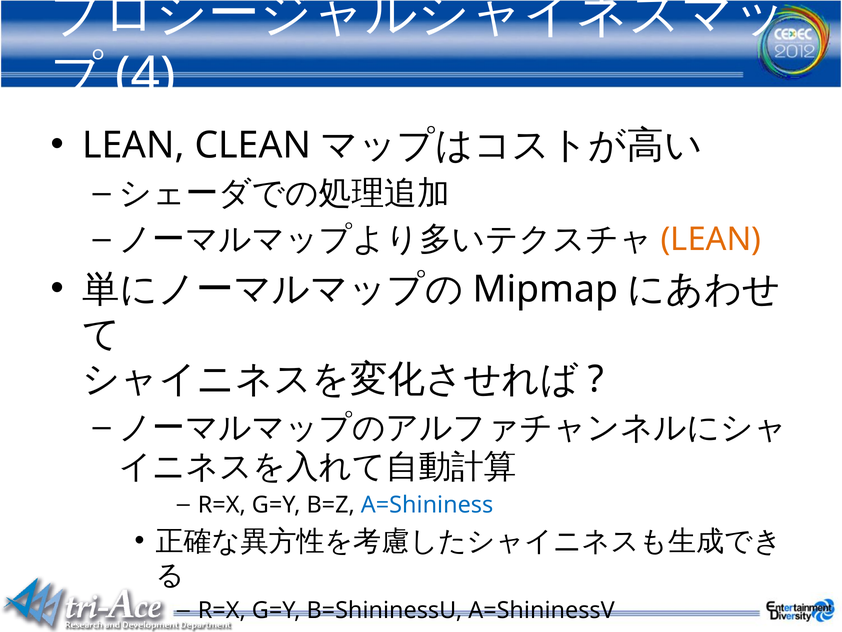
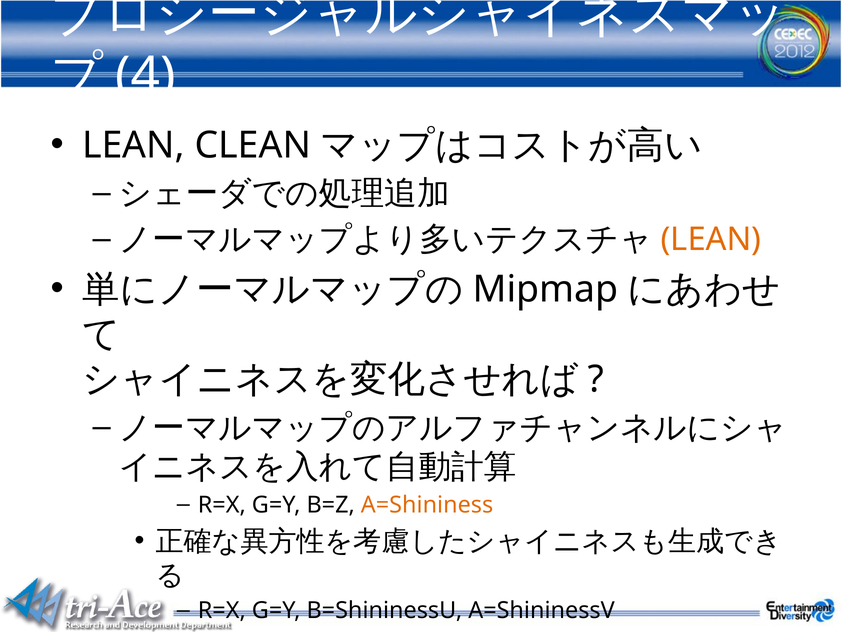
A=Shininess colour: blue -> orange (427, 504)
